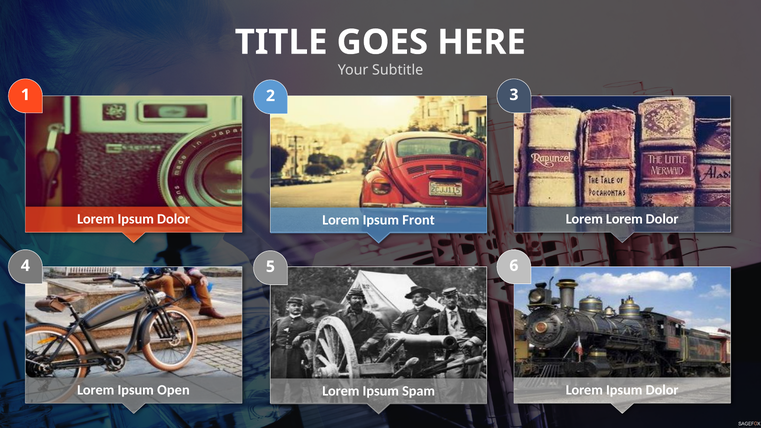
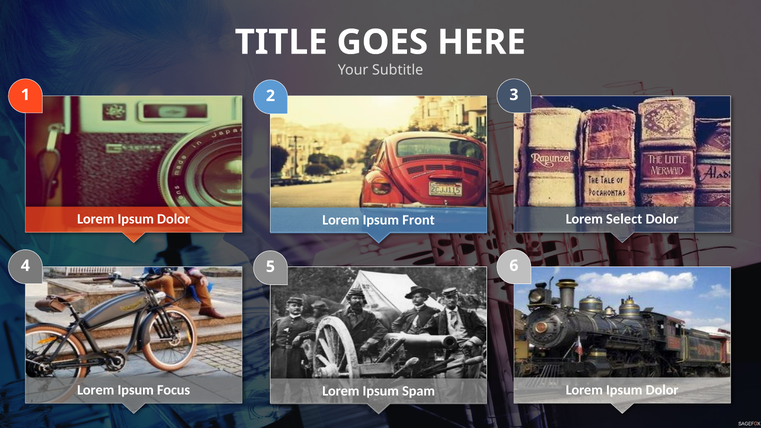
Lorem Lorem: Lorem -> Select (624, 219)
Open: Open -> Focus (174, 390)
